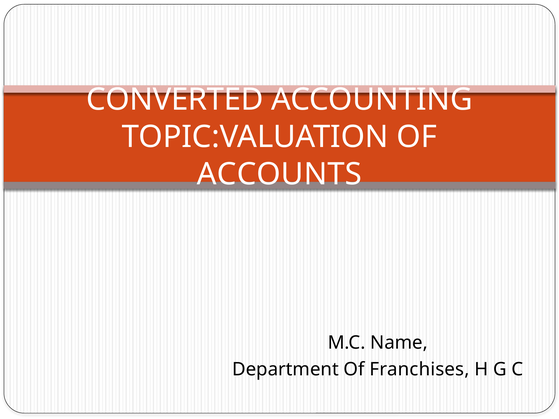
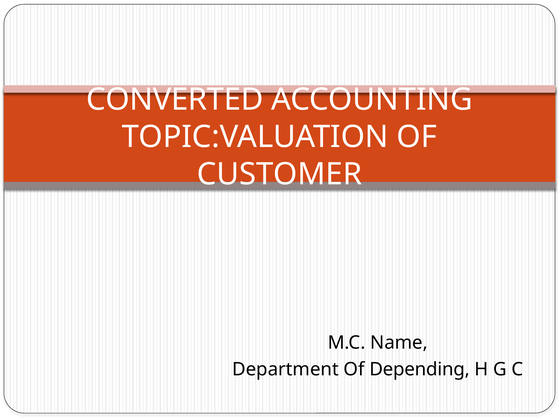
ACCOUNTS: ACCOUNTS -> CUSTOMER (280, 174)
Franchises: Franchises -> Depending (420, 370)
